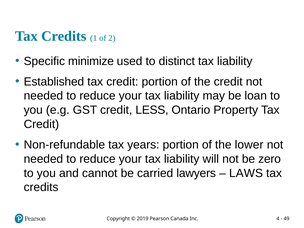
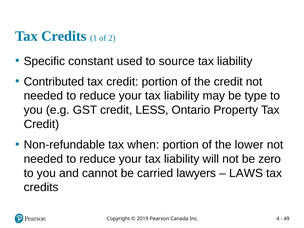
minimize: minimize -> constant (91, 61)
distinct: distinct -> source (177, 61)
Established: Established -> Contributed (54, 82)
loan: loan -> type (256, 96)
years: years -> when (143, 145)
